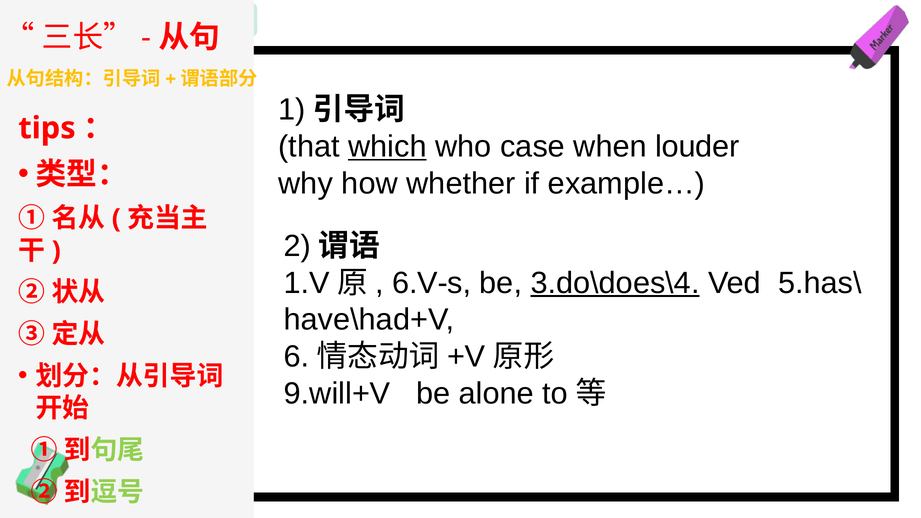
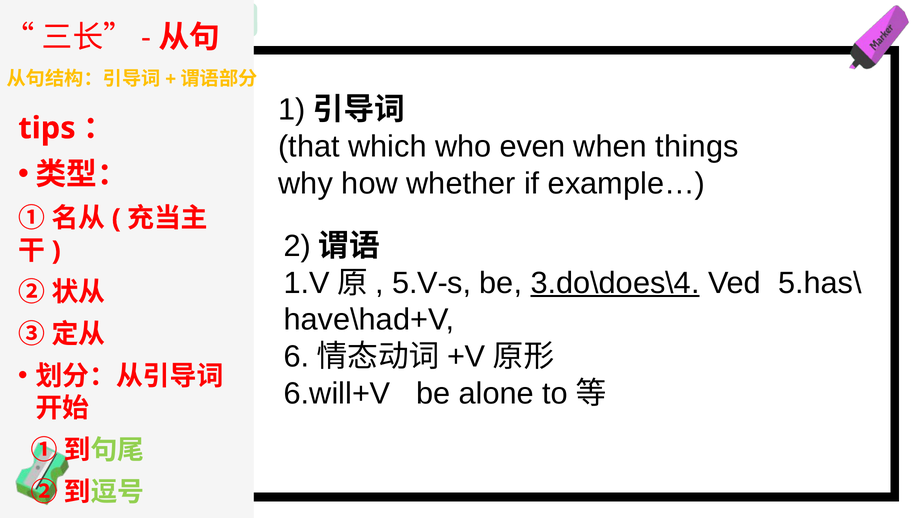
which underline: present -> none (387, 147)
case: case -> even (533, 147)
louder: louder -> things (697, 147)
6.V-s: 6.V-s -> 5.V-s (432, 283)
9.will+V: 9.will+V -> 6.will+V (337, 393)
